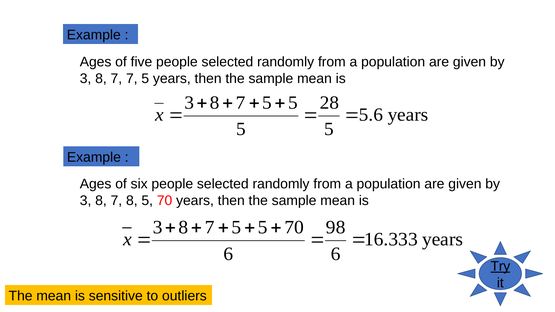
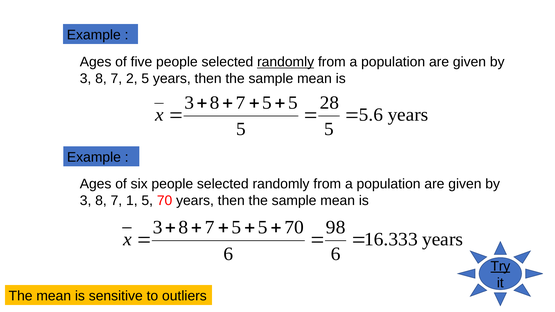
randomly underline: none -> present (286, 62)
7 7: 7 -> 2 (132, 79)
8 7 8: 8 -> 1 (132, 201)
